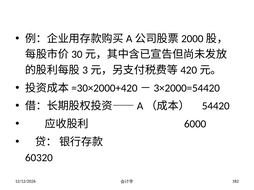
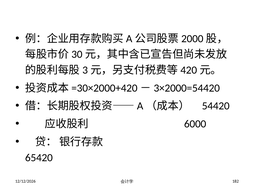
60320: 60320 -> 65420 (39, 158)
